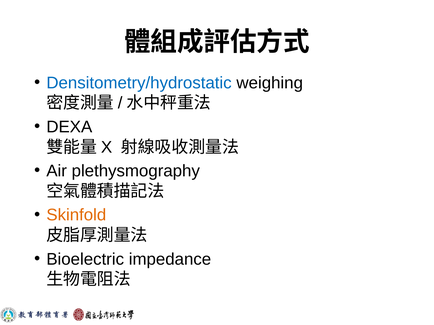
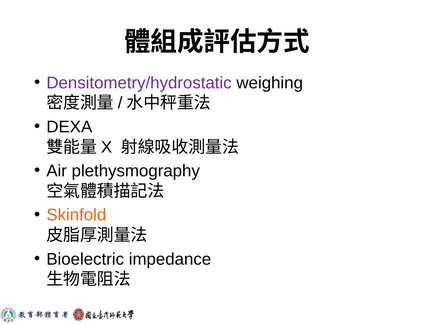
Densitometry/hydrostatic colour: blue -> purple (139, 83)
